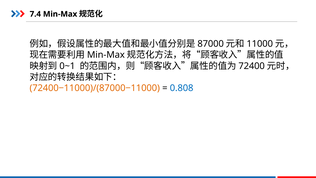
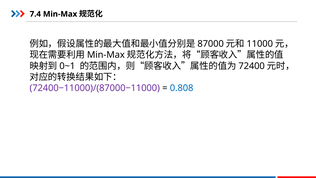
72400−11000)/(87000−11000 colour: orange -> purple (95, 88)
